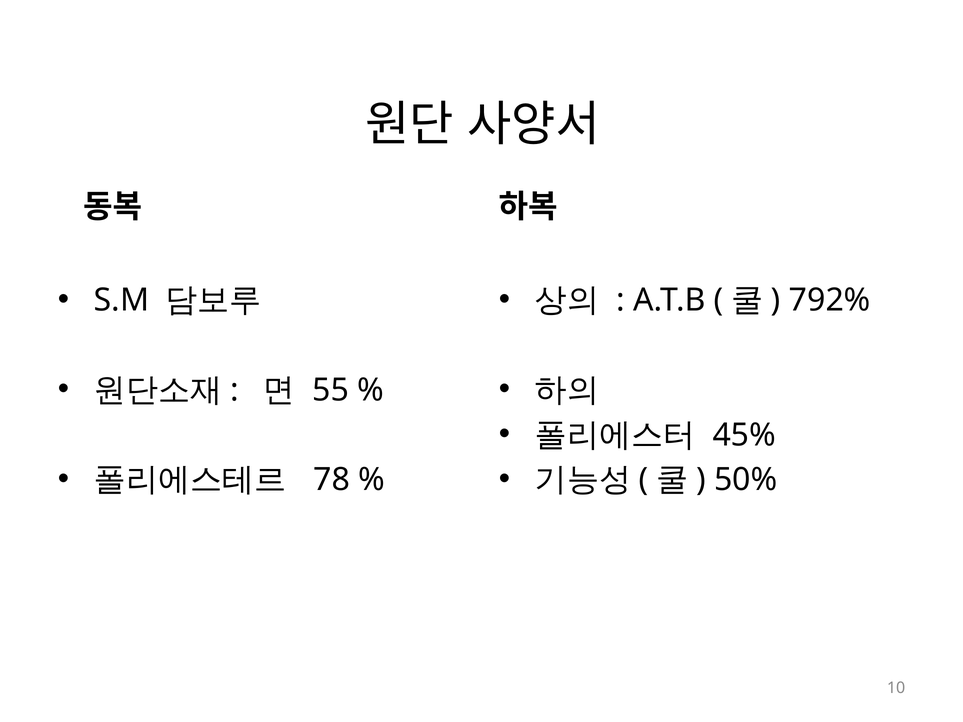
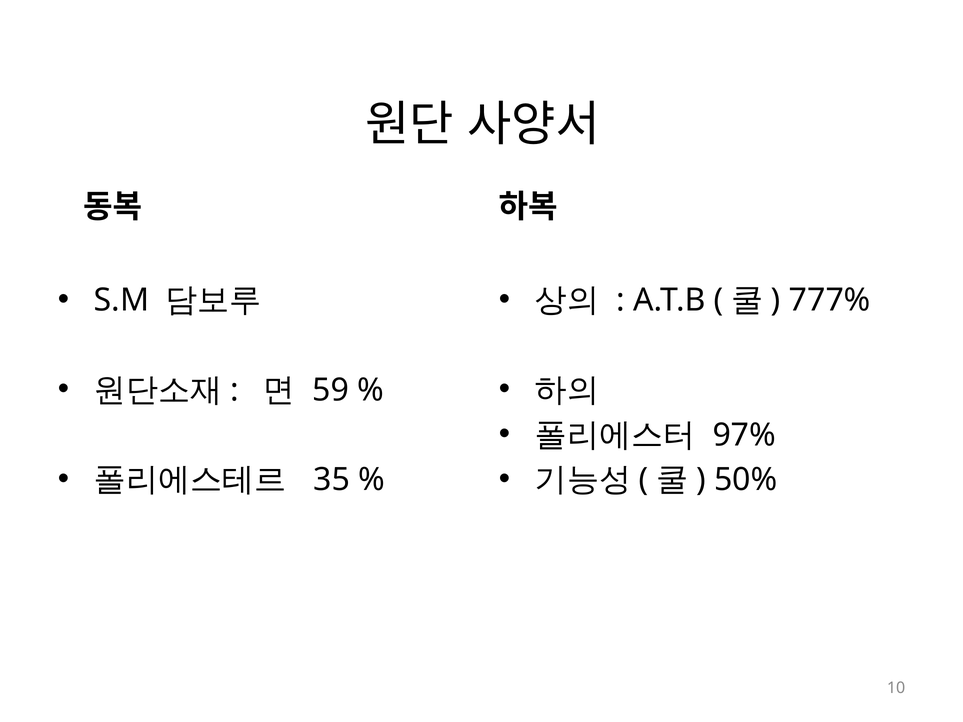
792%: 792% -> 777% (830, 300)
55: 55 -> 59 (331, 390)
45%: 45% -> 97% (744, 435)
78: 78 -> 35 (332, 480)
